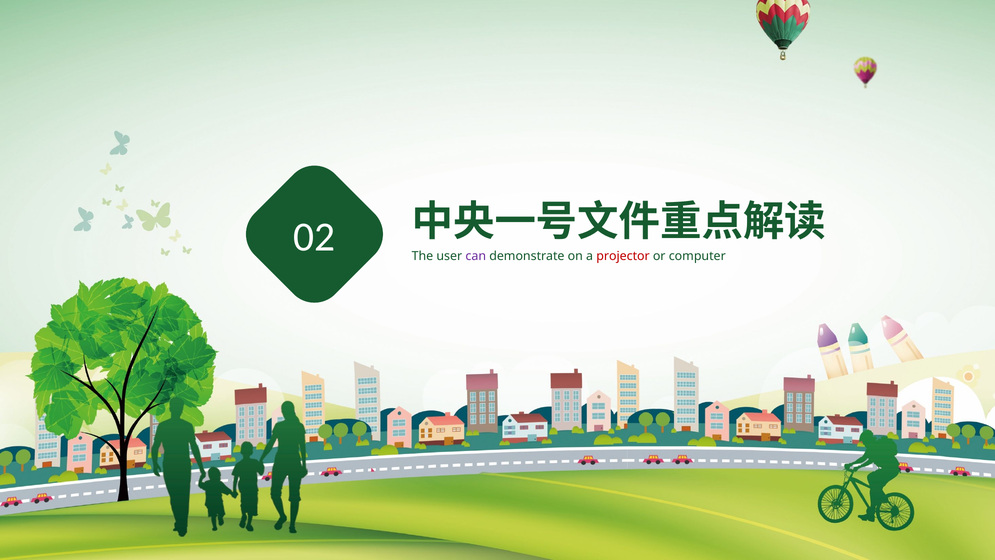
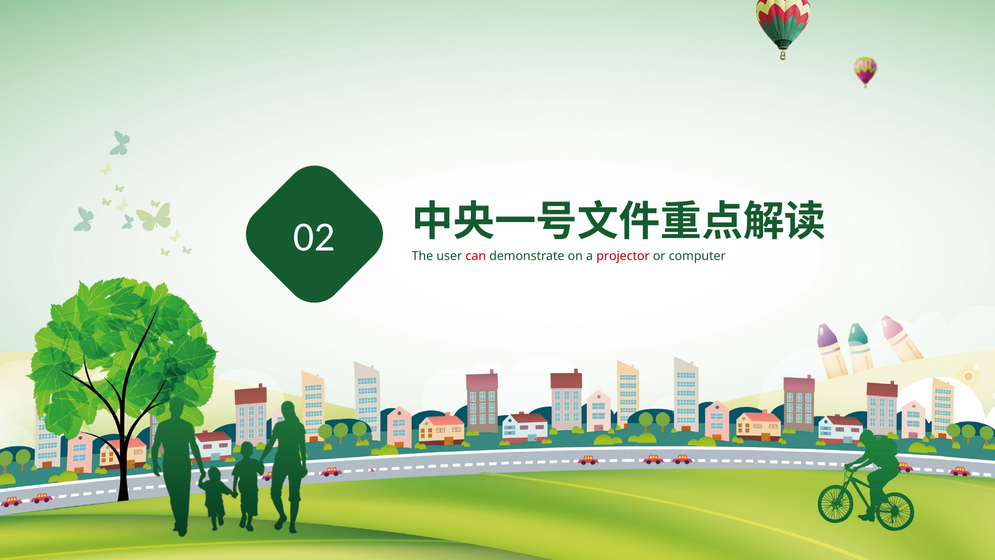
can colour: purple -> red (476, 256)
